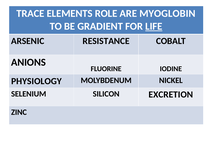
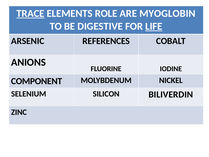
TRACE underline: none -> present (30, 14)
GRADIENT: GRADIENT -> DIGESTIVE (100, 26)
RESISTANCE: RESISTANCE -> REFERENCES (106, 41)
PHYSIOLOGY: PHYSIOLOGY -> COMPONENT (37, 81)
EXCRETION: EXCRETION -> BILIVERDIN (171, 94)
